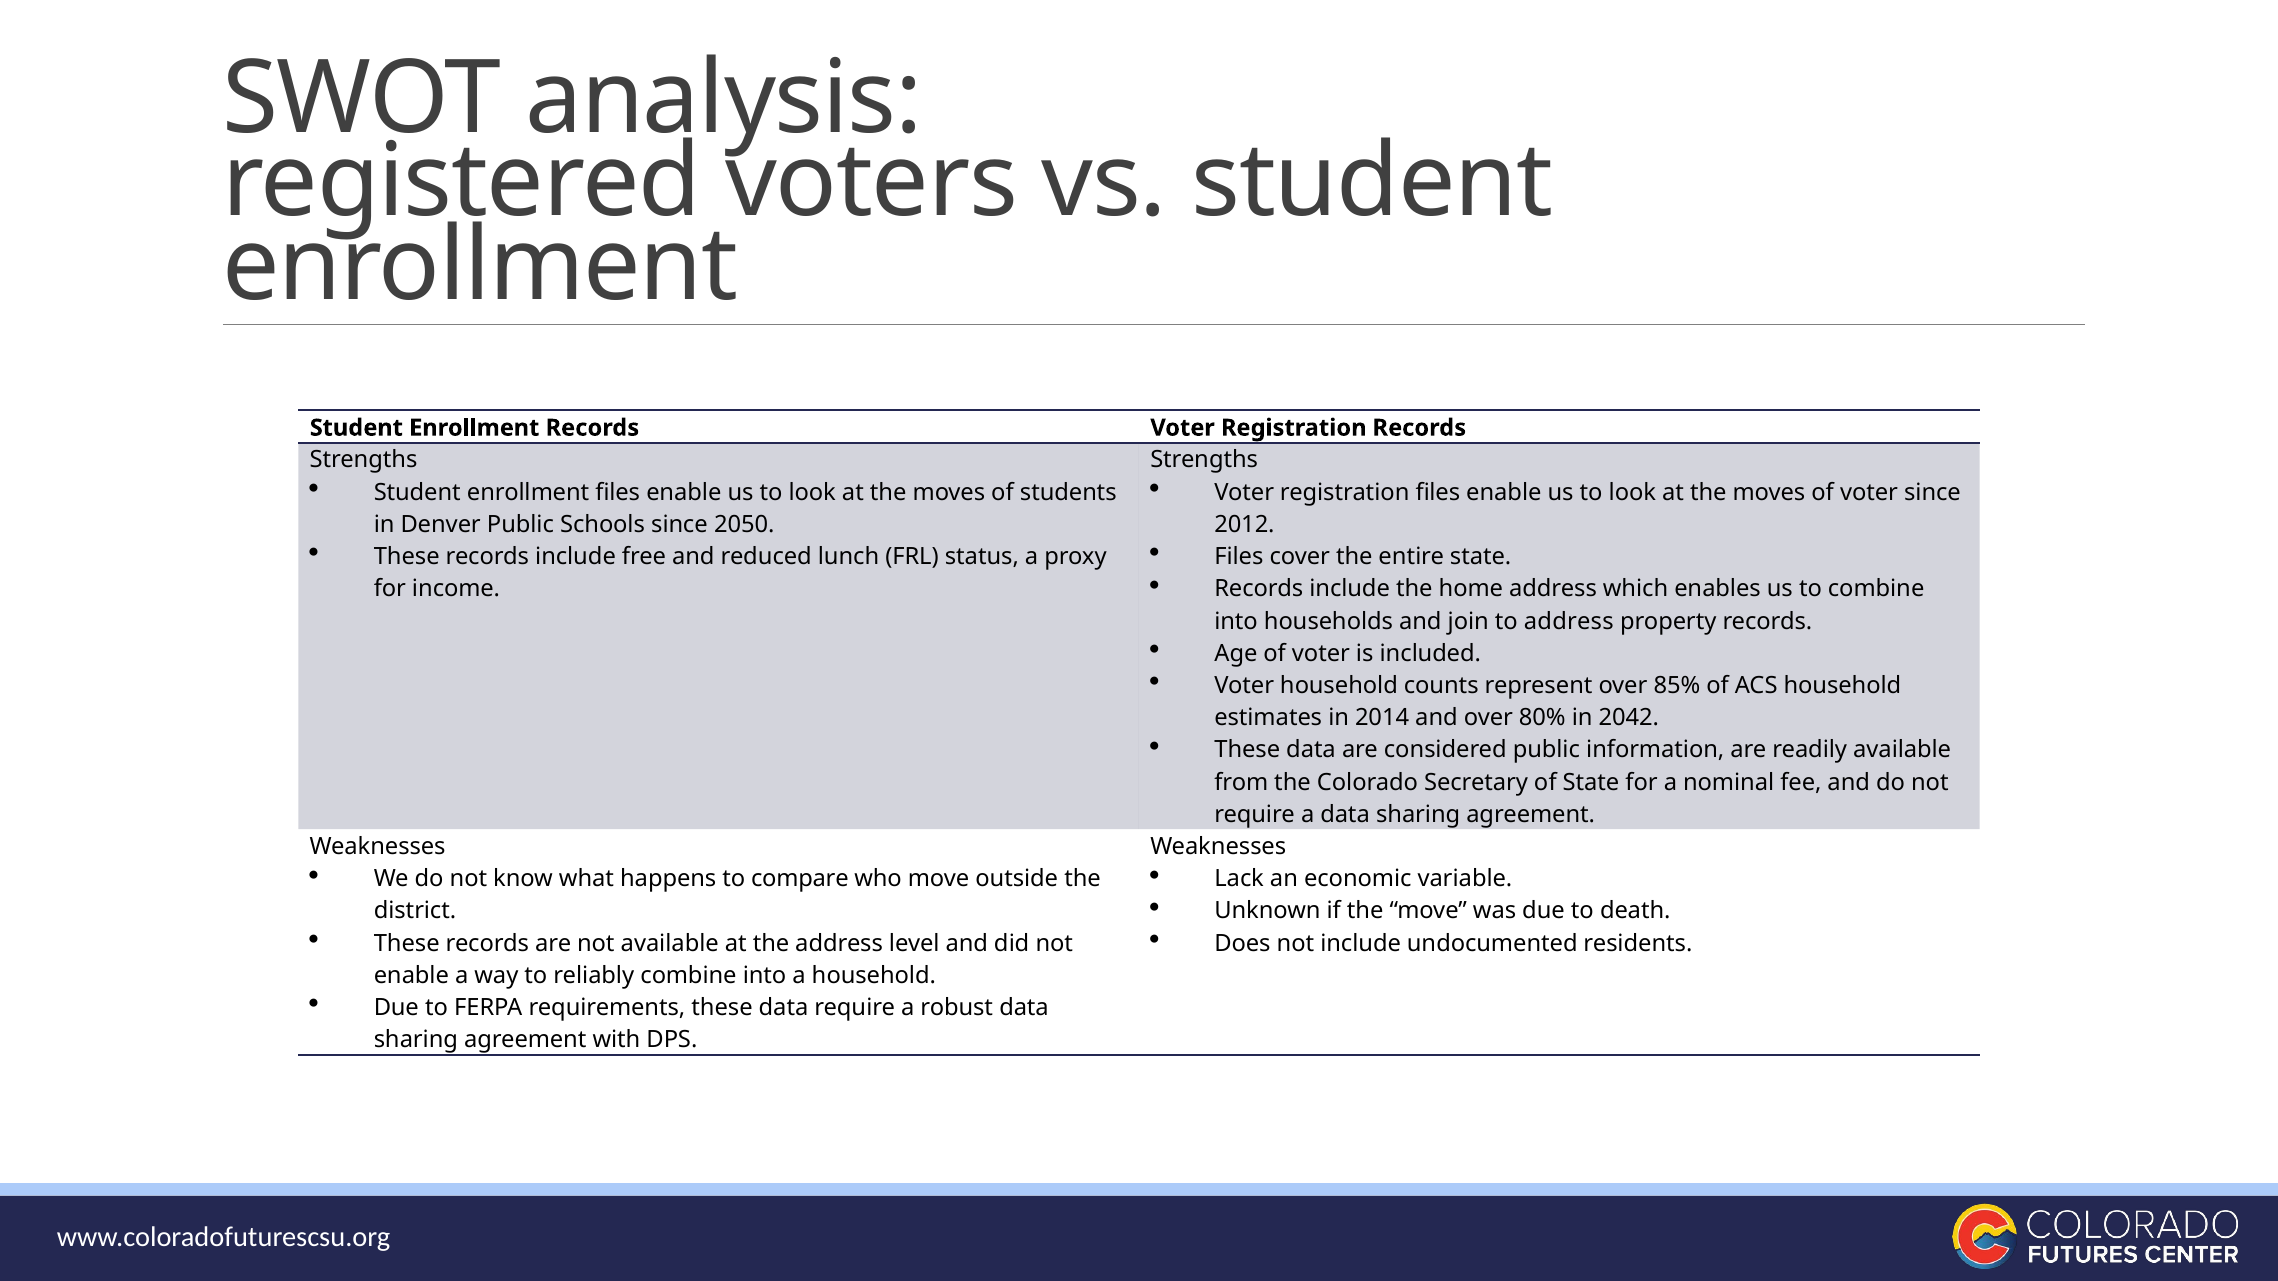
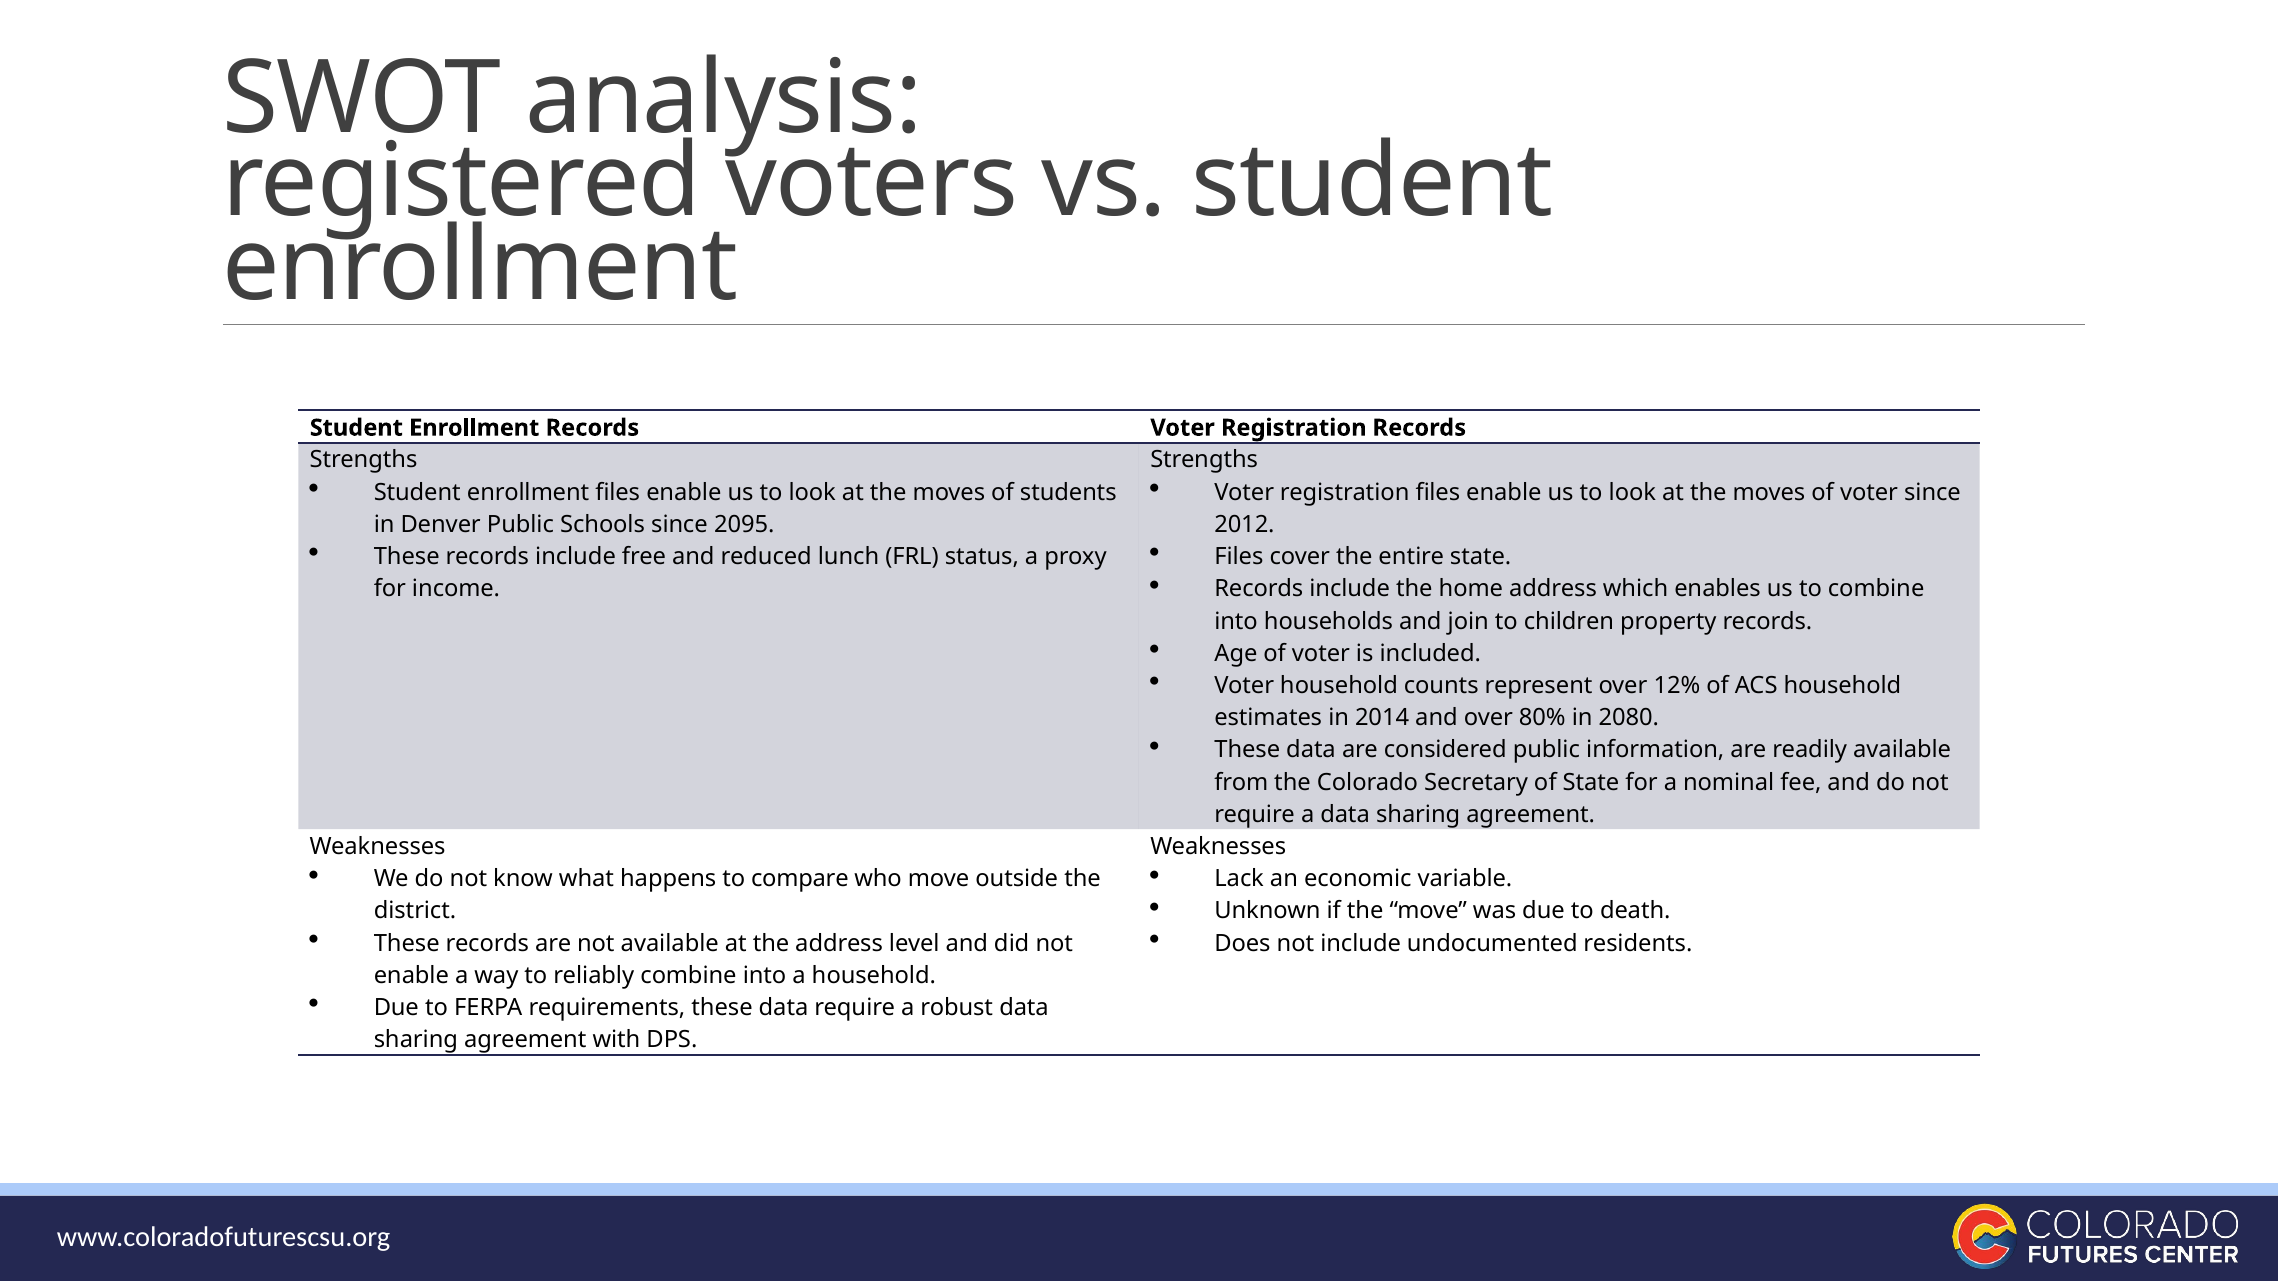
2050: 2050 -> 2095 (744, 525)
to address: address -> children (1569, 621)
85%: 85% -> 12% (1677, 686)
2042: 2042 -> 2080 (1629, 718)
